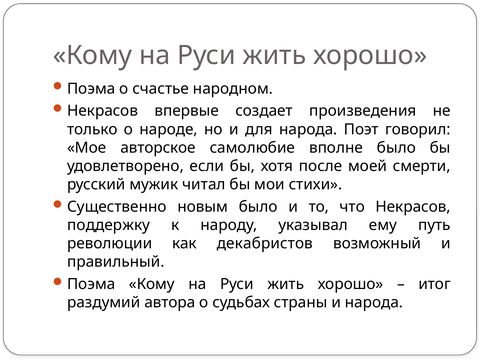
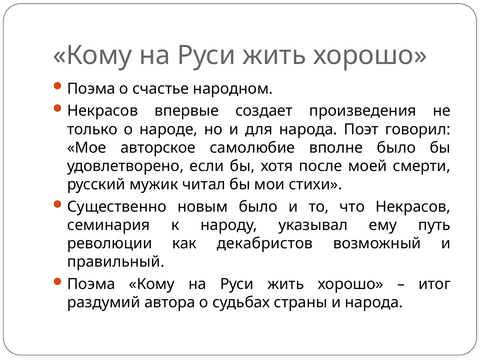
поддержку: поддержку -> семинария (109, 225)
